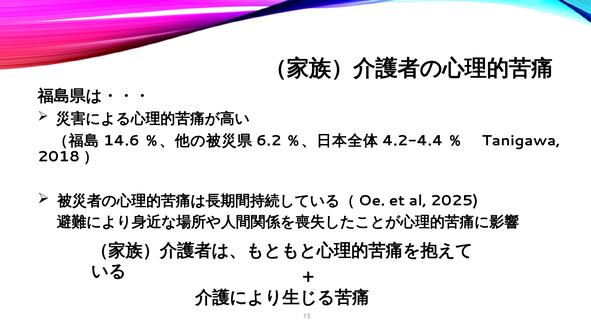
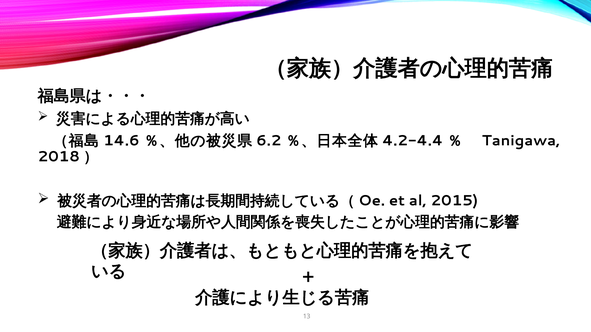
2025: 2025 -> 2015 (454, 201)
